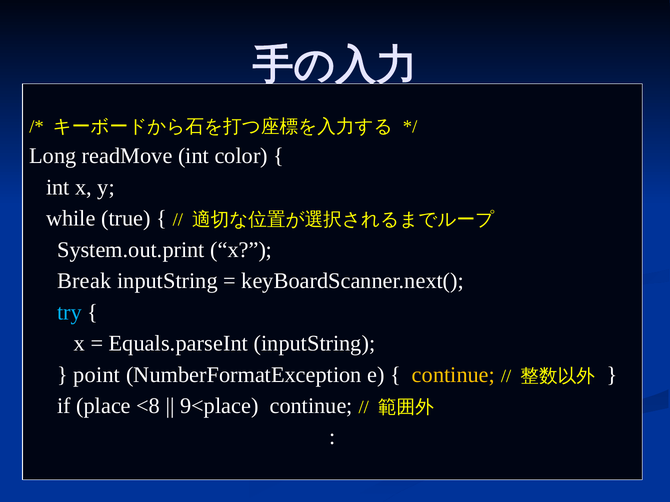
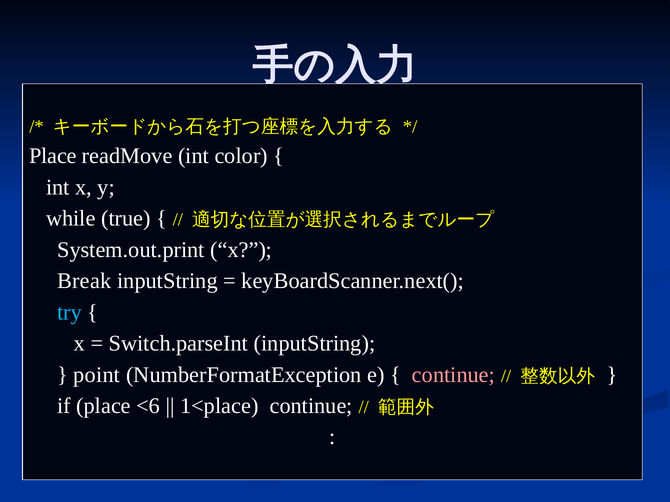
Long: Long -> Place (53, 156)
Equals.parseInt: Equals.parseInt -> Switch.parseInt (178, 344)
continue colour: yellow -> pink (453, 375)
<8: <8 -> <6 (148, 406)
9<place: 9<place -> 1<place (219, 406)
